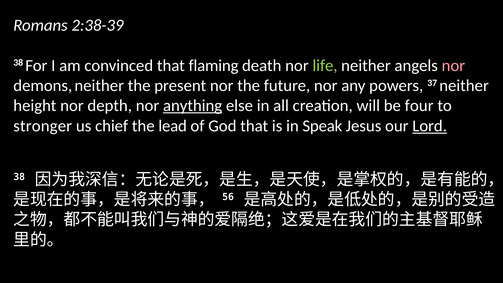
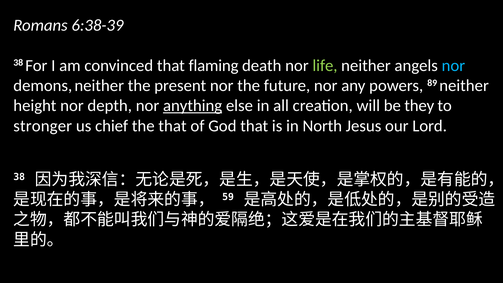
2:38-39: 2:38-39 -> 6:38-39 (97, 25)
nor colour: pink -> light blue (453, 65)
37: 37 -> 89 (432, 83)
four: four -> they (419, 106)
the lead: lead -> that (173, 126)
Speak: Speak -> North (322, 126)
Lord underline: present -> none (430, 126)
56: 56 -> 59 (228, 197)
